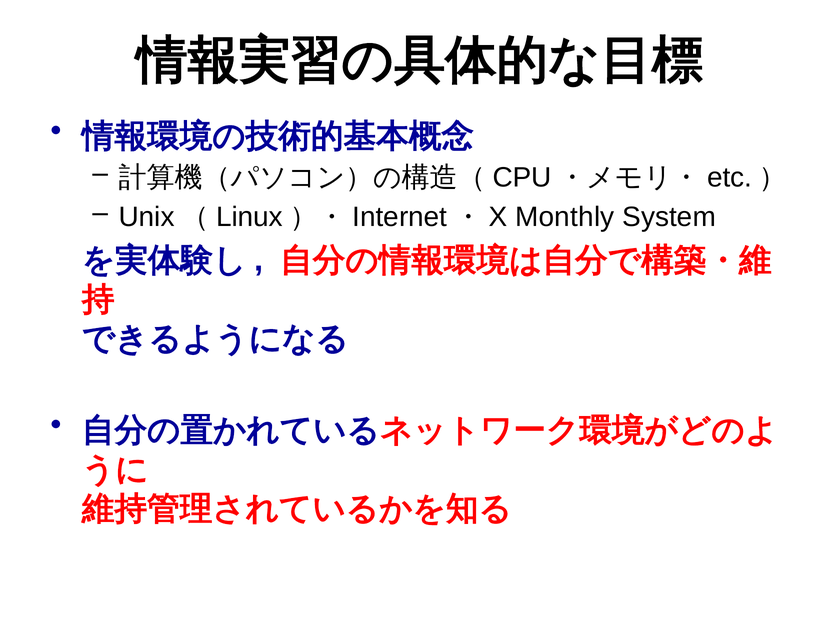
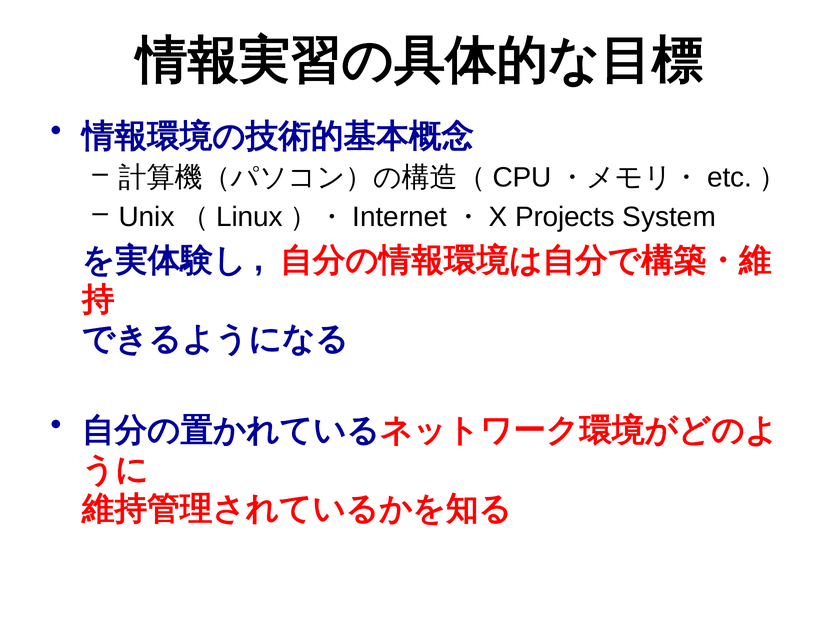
Monthly: Monthly -> Projects (565, 217)
